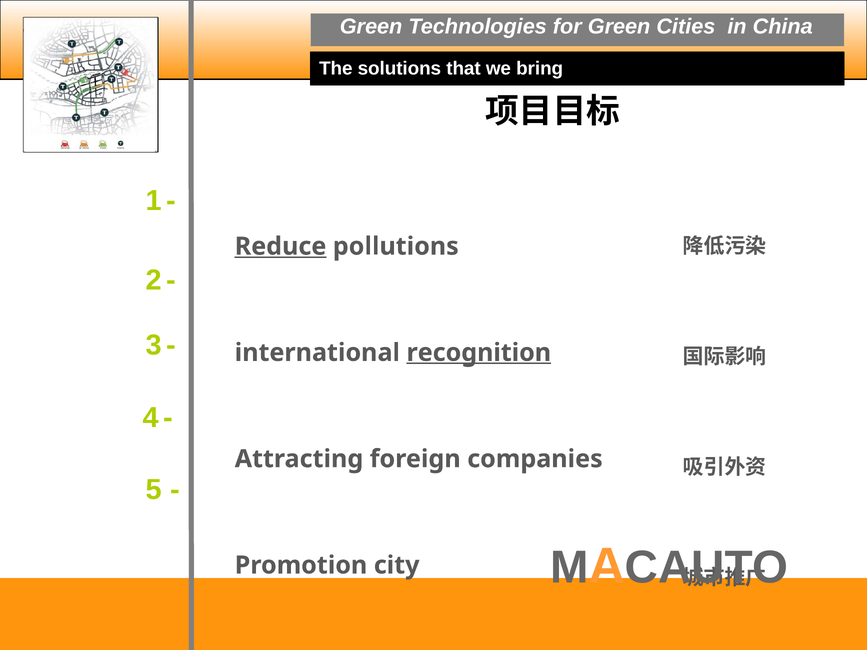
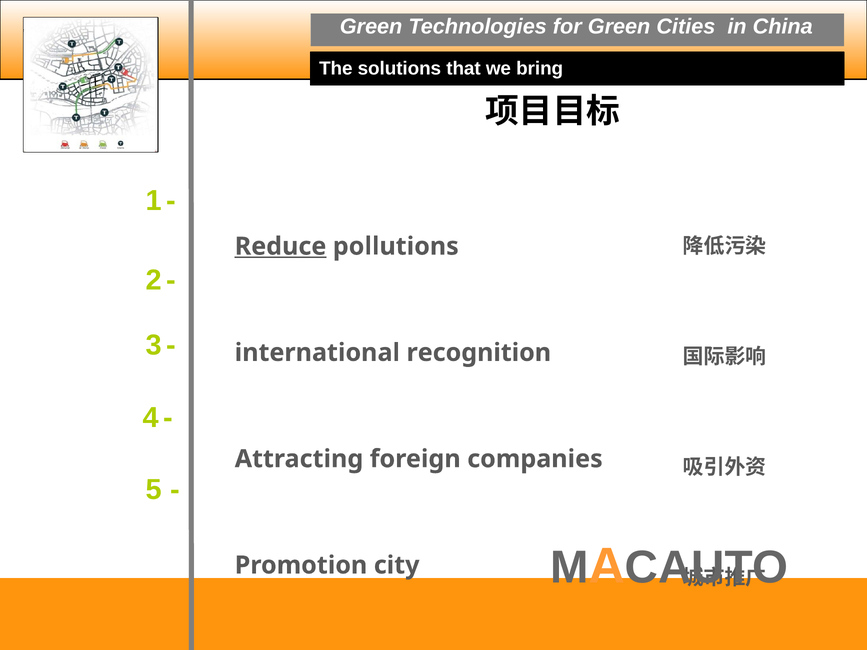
recognition underline: present -> none (479, 353)
